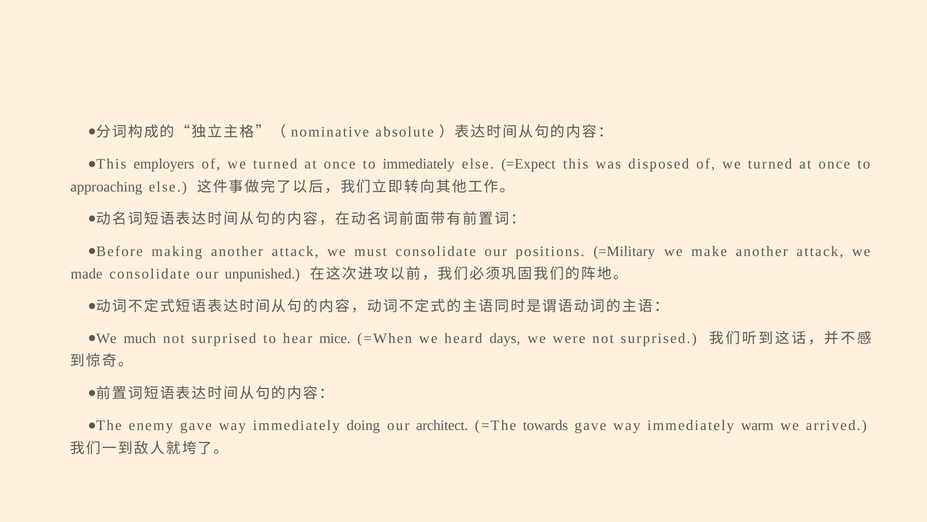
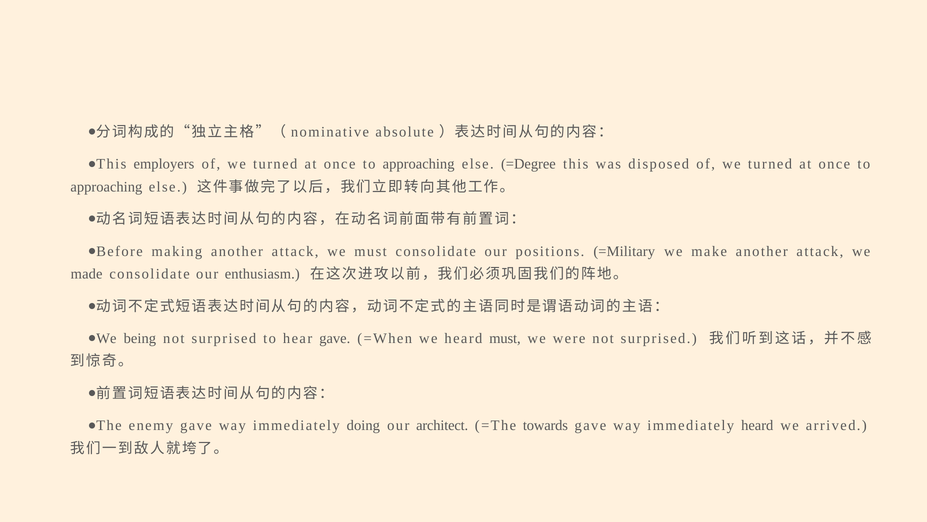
immediately: immediately -> approaching (419, 164)
=Expect: =Expect -> =Degree (528, 164)
unpunished: unpunished -> enthusiasm (262, 274)
much: much -> being (140, 338)
hear mice: mice -> gave (335, 338)
heard days: days -> must (505, 338)
immediately warm: warm -> heard (757, 425)
